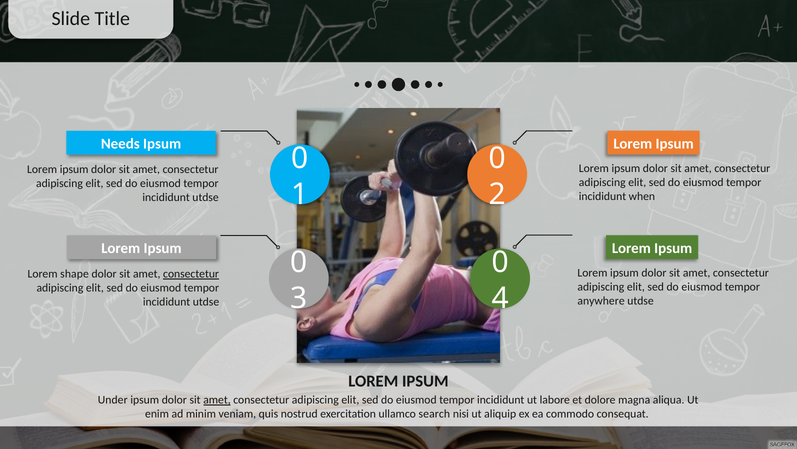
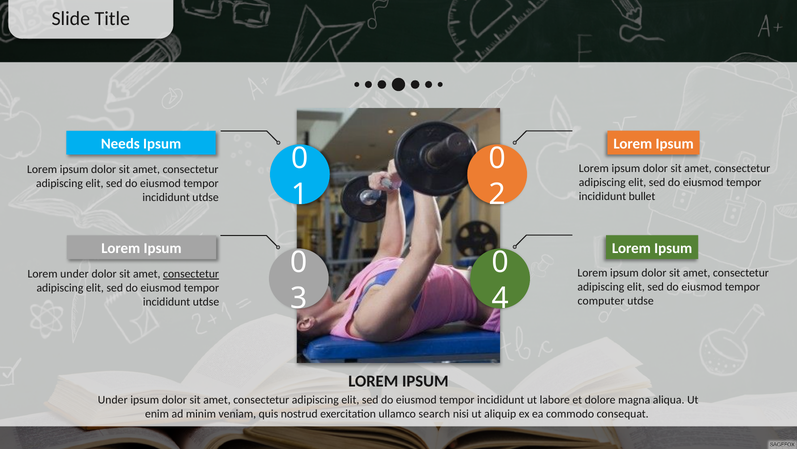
when: when -> bullet (642, 196)
Lorem shape: shape -> under (75, 274)
anywhere: anywhere -> computer (601, 300)
amet underline: present -> none (217, 399)
